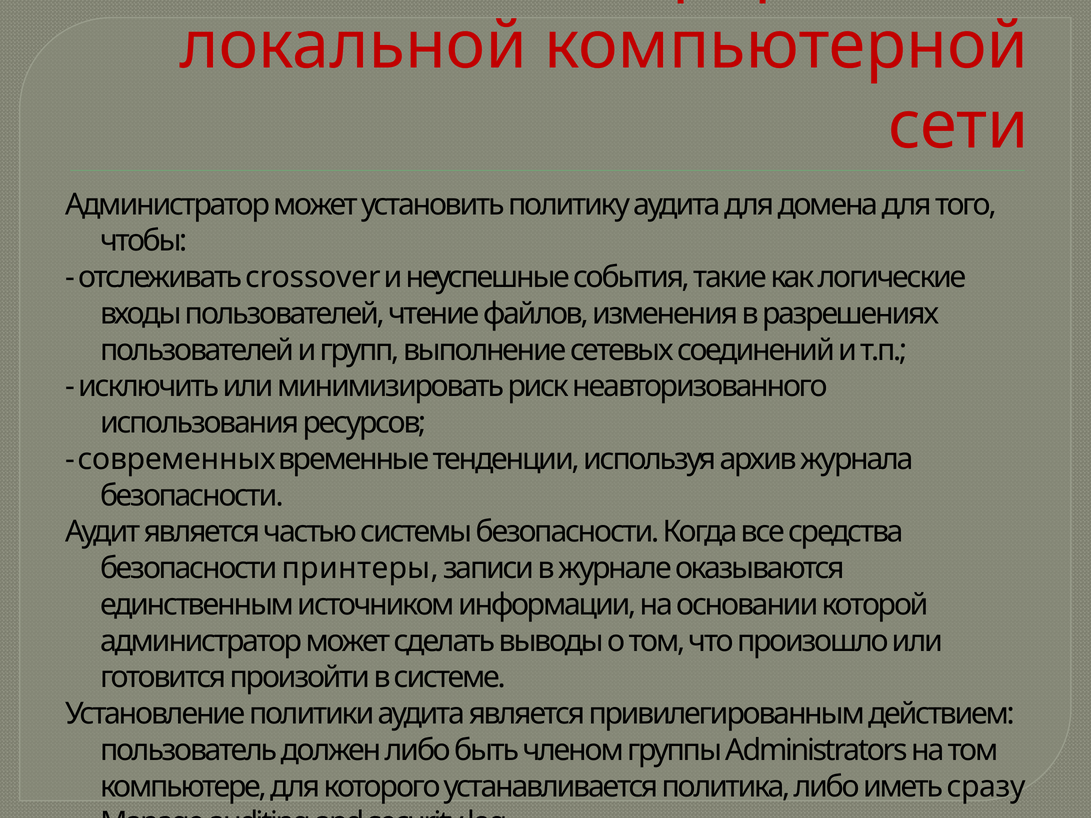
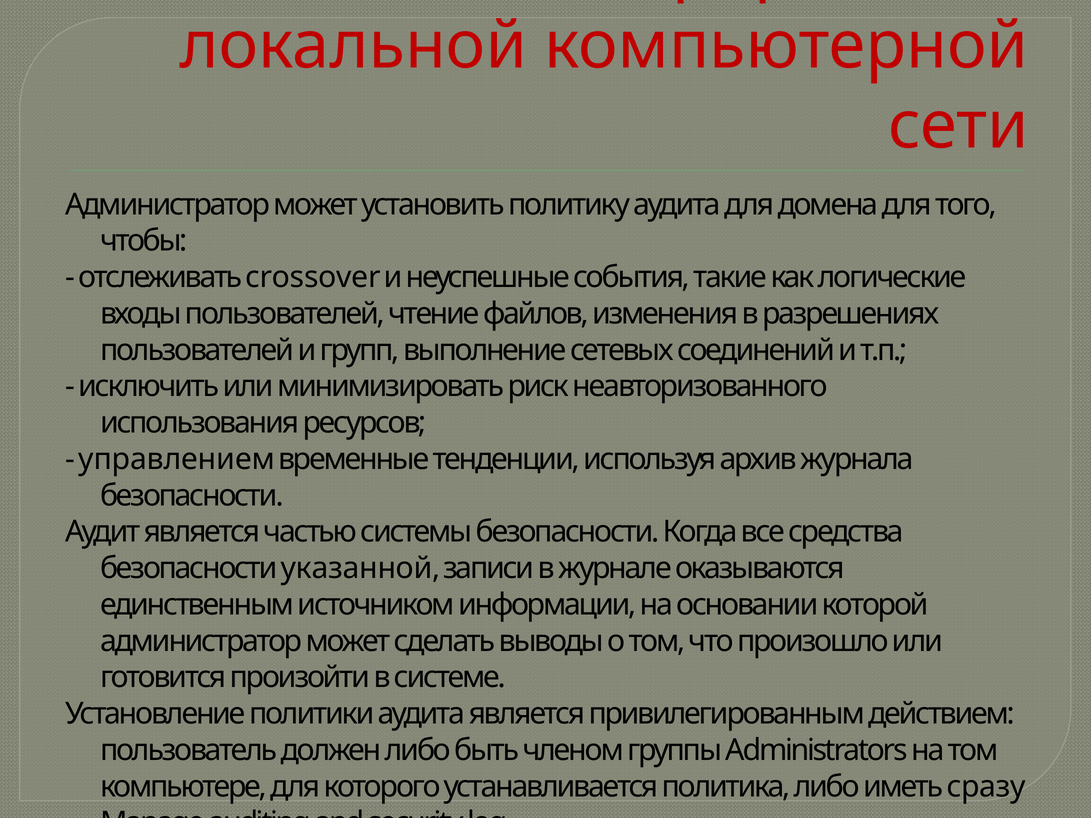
современных: современных -> управлением (177, 459)
принтеры: принтеры -> указанной (361, 568)
